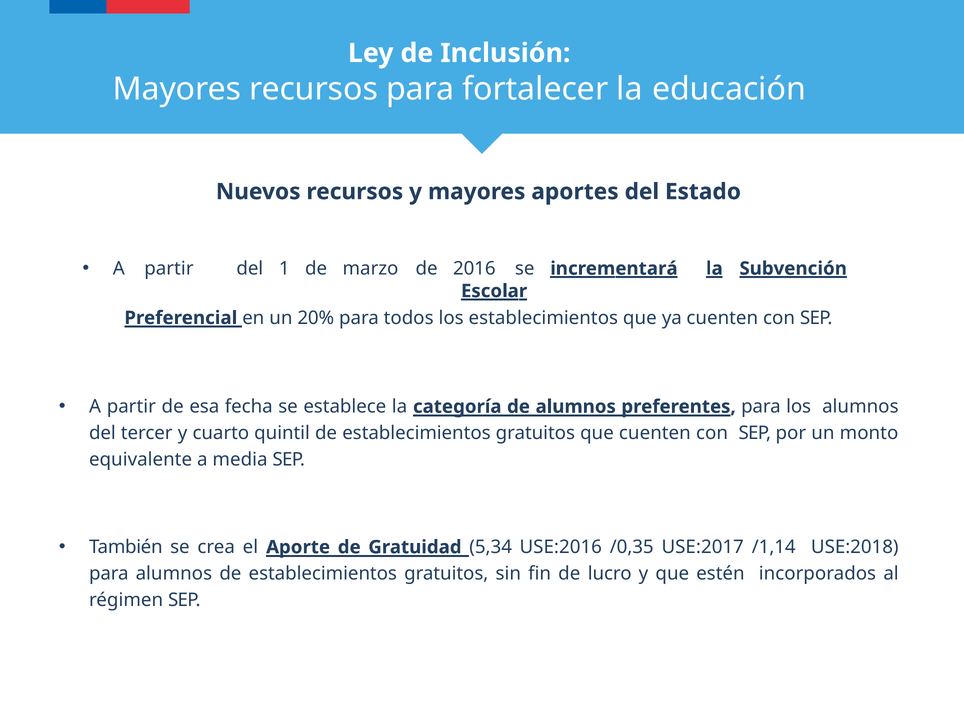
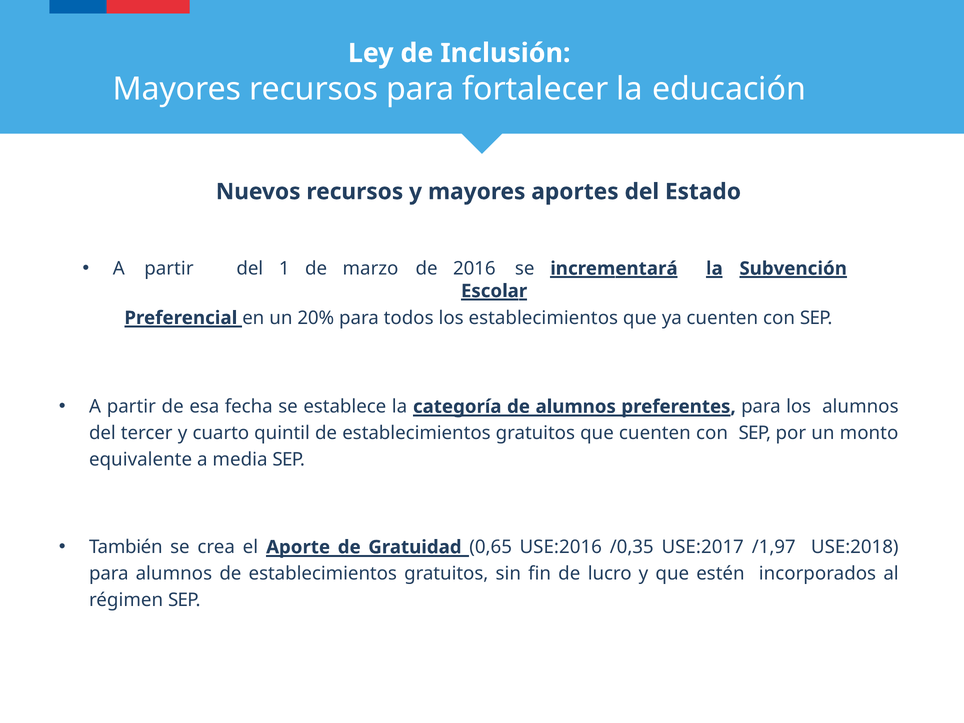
5,34: 5,34 -> 0,65 (491, 547)
/1,14: /1,14 -> /1,97 (774, 547)
